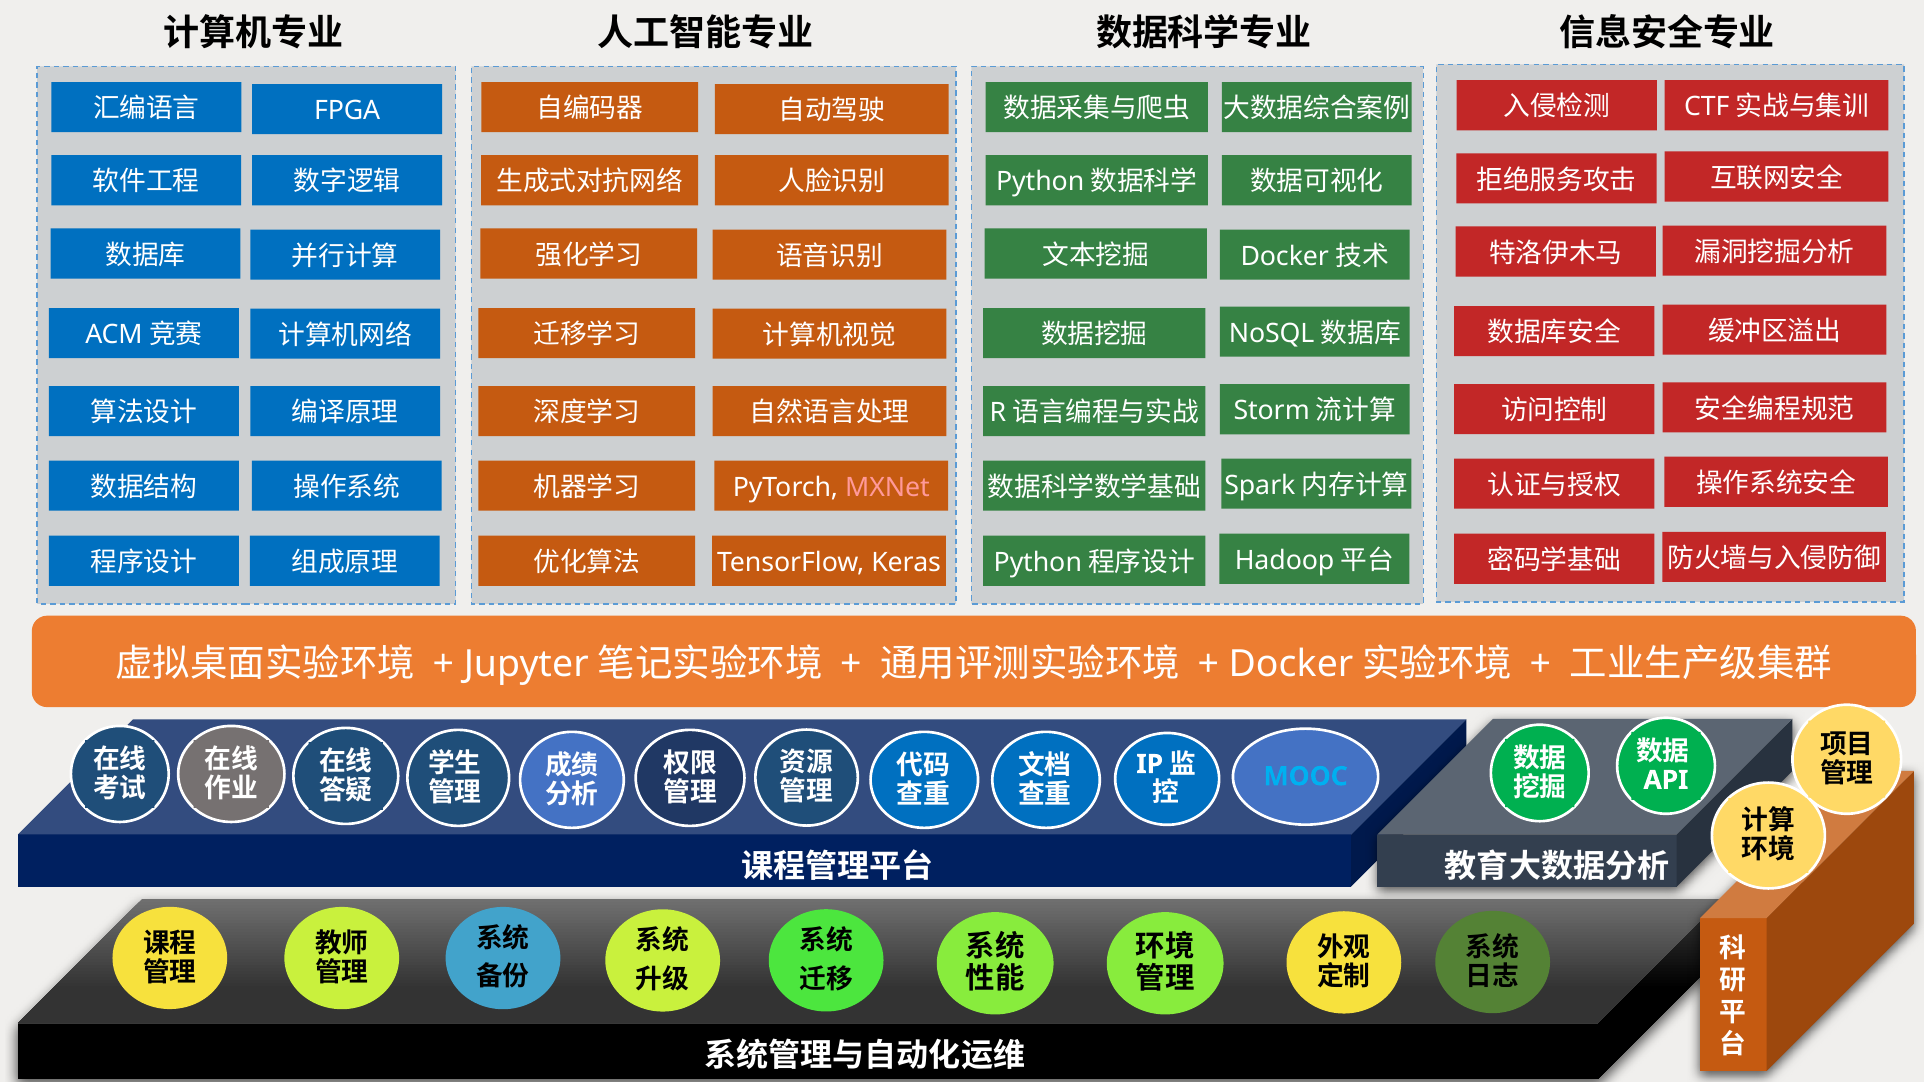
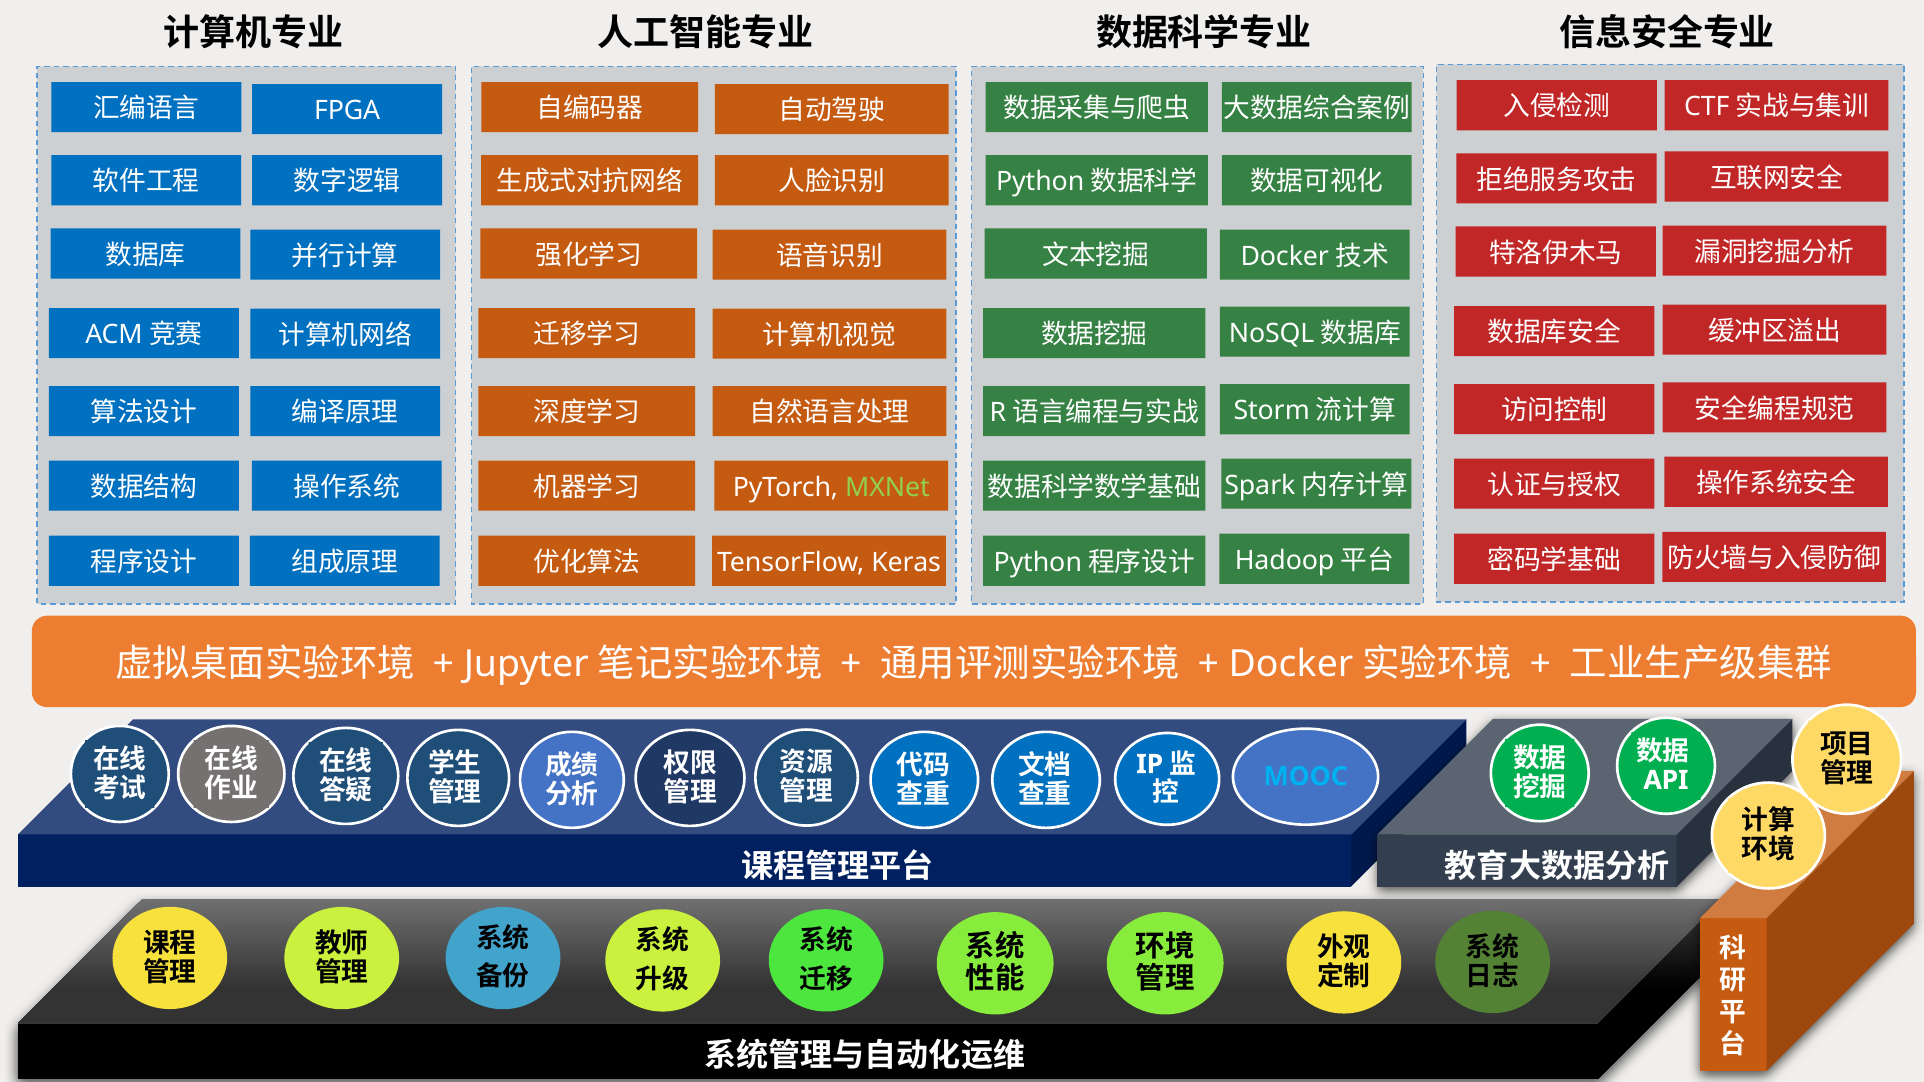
MXNet colour: pink -> light green (887, 488)
